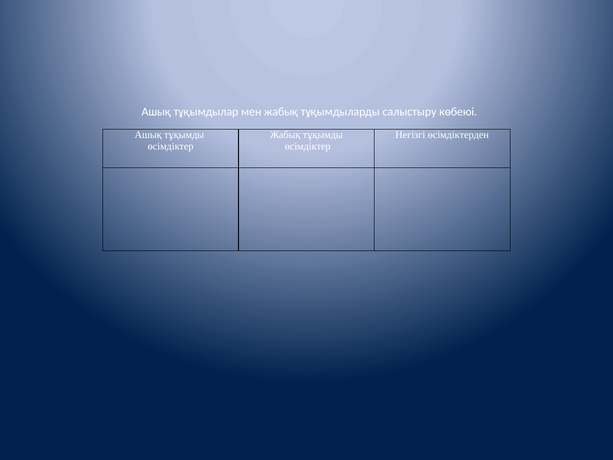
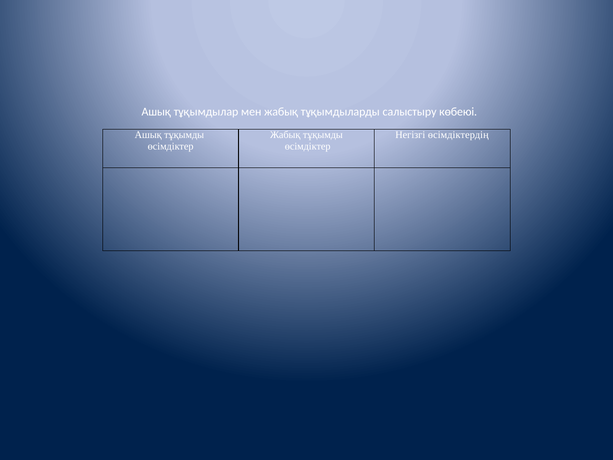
өсімдіктерден: өсімдіктерден -> өсімдіктердің (458, 135)
